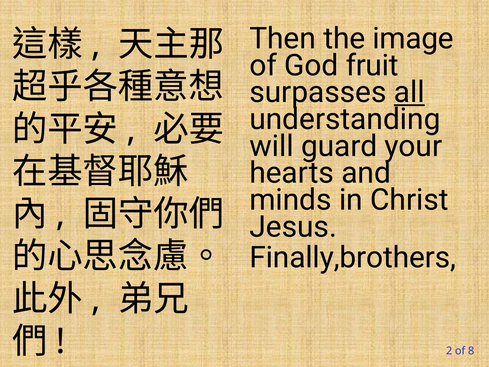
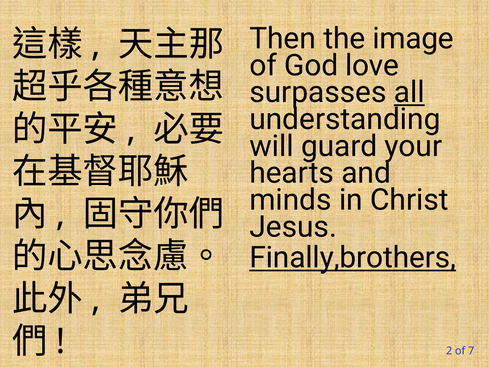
fruit: fruit -> love (372, 65)
Finally,brothers underline: none -> present (353, 258)
8: 8 -> 7 (471, 351)
